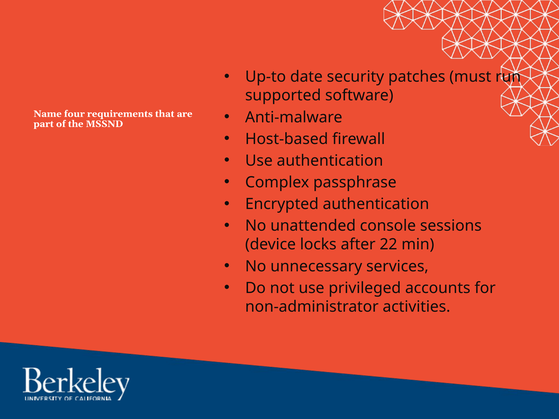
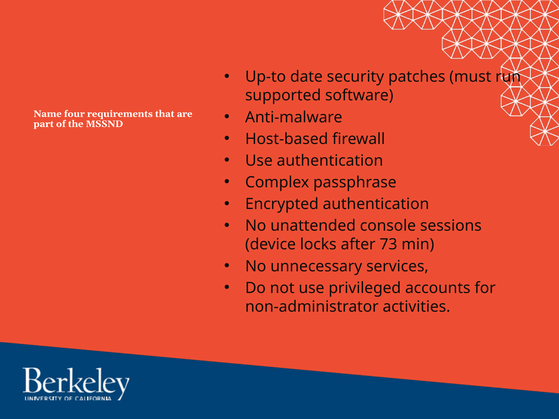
22: 22 -> 73 (388, 245)
